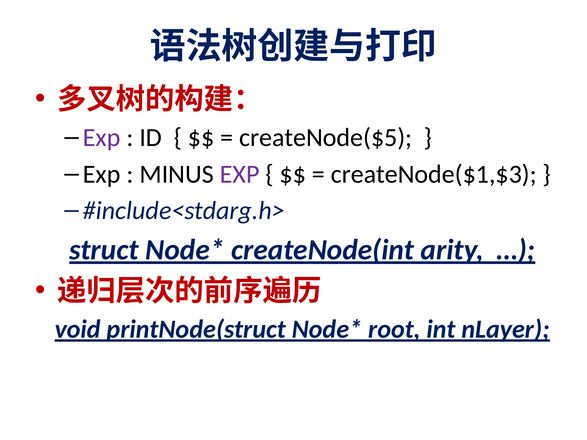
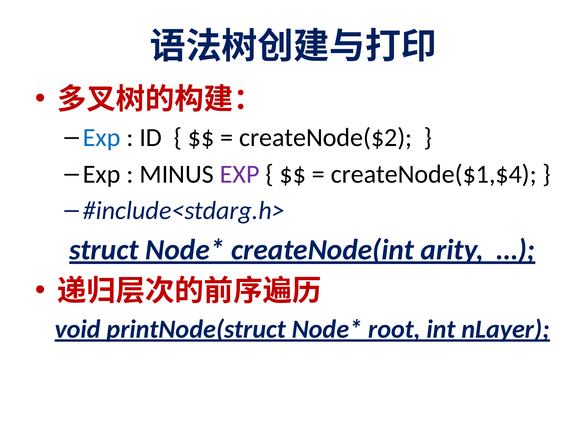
Exp colour: purple -> blue (102, 138)
createNode($5: createNode($5 -> createNode($2 (326, 138)
createNode($1,$3: createNode($1,$3 -> createNode($1,$4 (434, 174)
